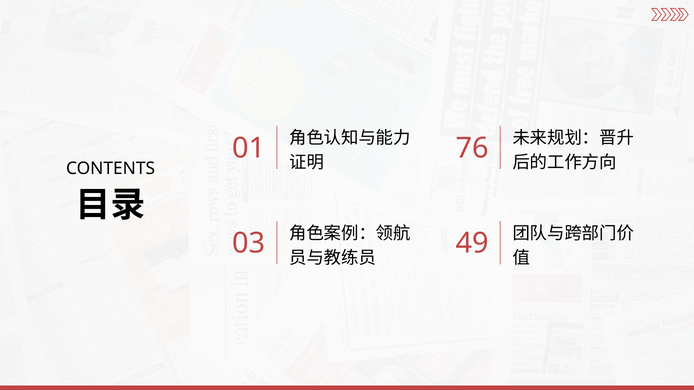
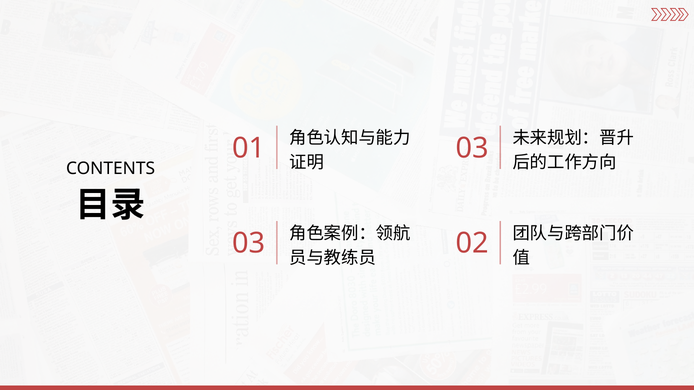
76: 76 -> 03 (472, 148)
49: 49 -> 02 (472, 244)
